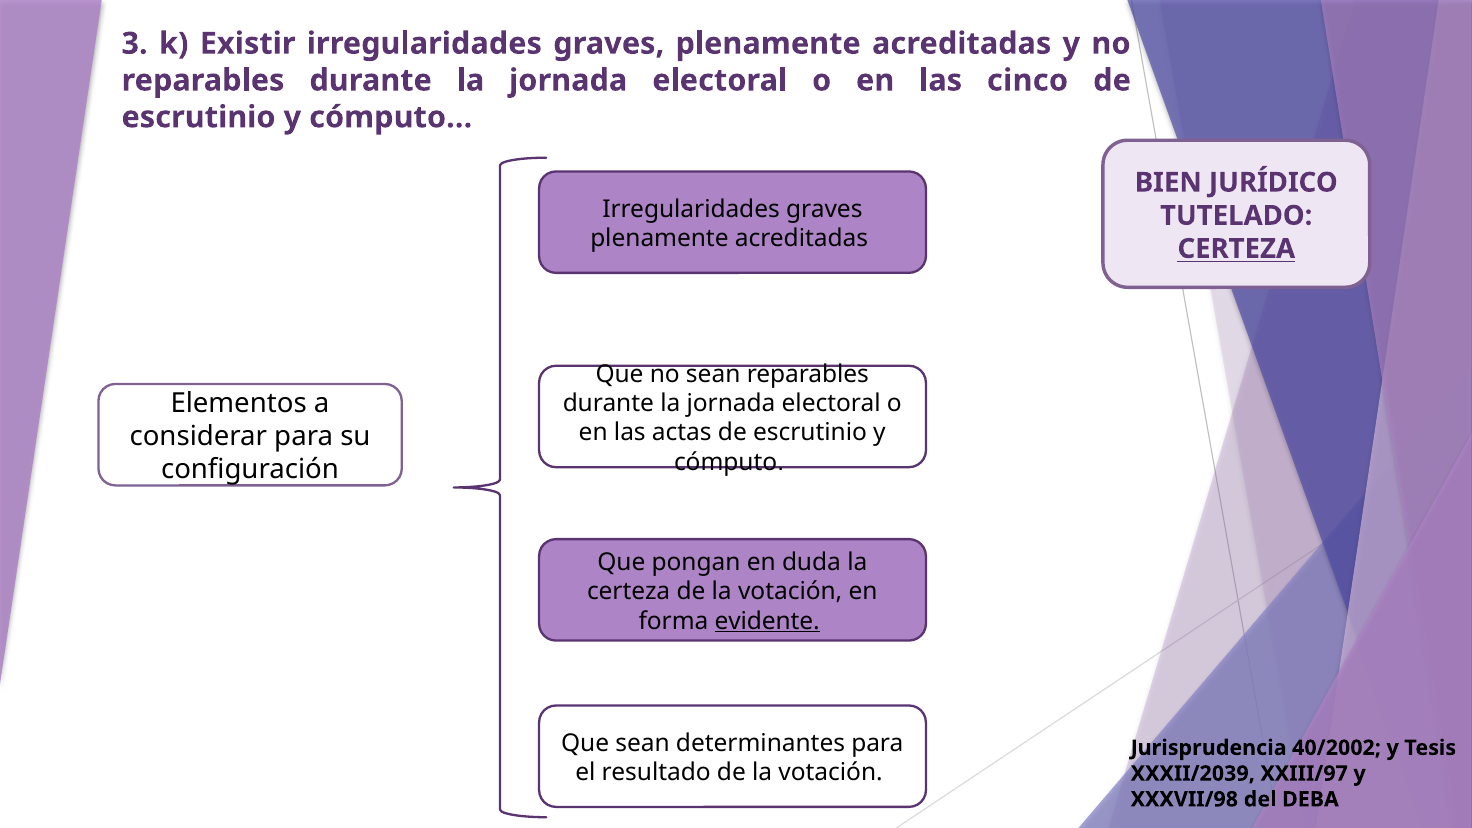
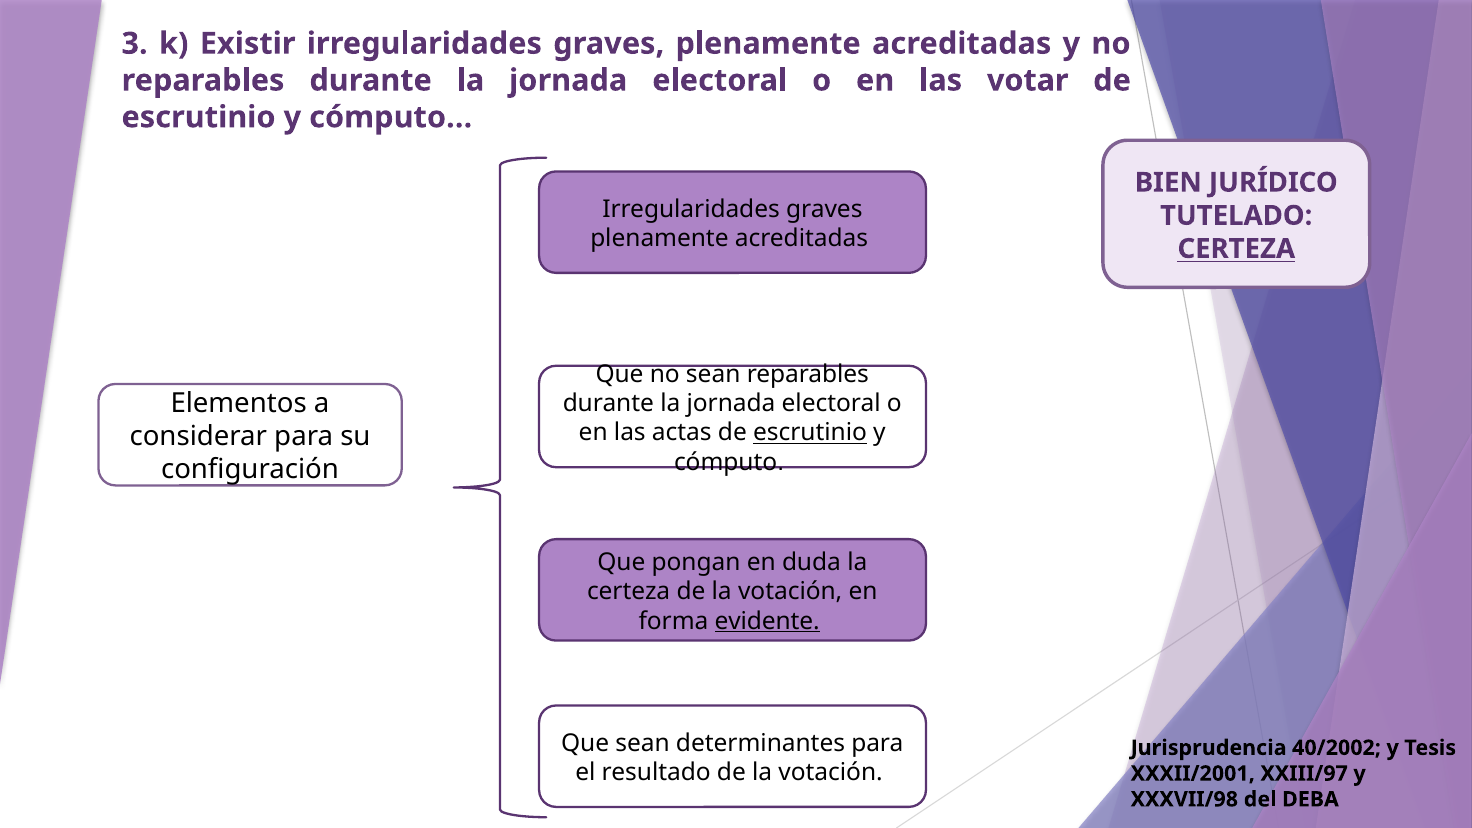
cinco: cinco -> votar (1028, 80)
escrutinio underline: none -> present (810, 433)
XXXII/2039: XXXII/2039 -> XXXII/2001 (1193, 774)
